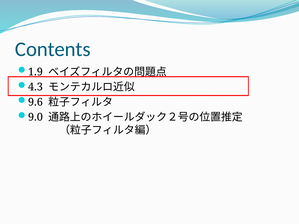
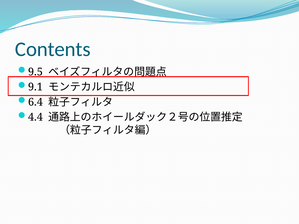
1.9: 1.9 -> 9.5 (36, 72)
4.3: 4.3 -> 9.1 (36, 87)
9.6: 9.6 -> 6.4 (36, 102)
9.0: 9.0 -> 4.4 (36, 117)
